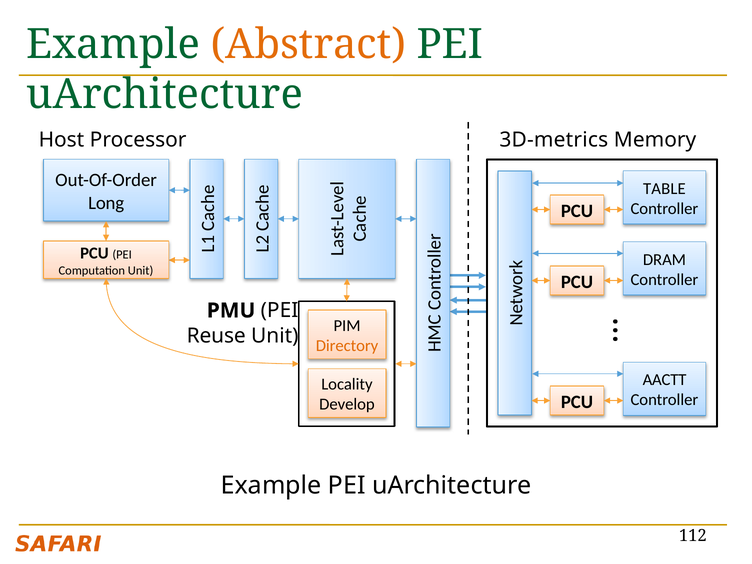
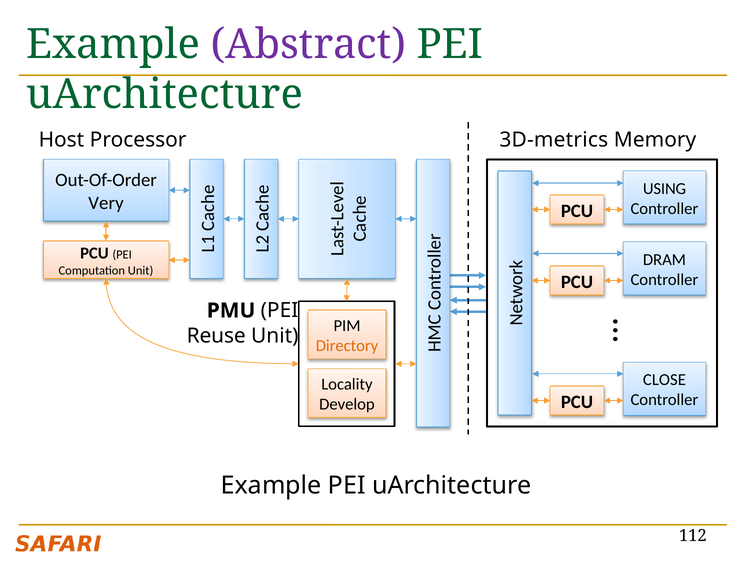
Abstract colour: orange -> purple (308, 44)
TABLE: TABLE -> USING (665, 189)
Long: Long -> Very (106, 203)
AACTT: AACTT -> CLOSE (664, 380)
